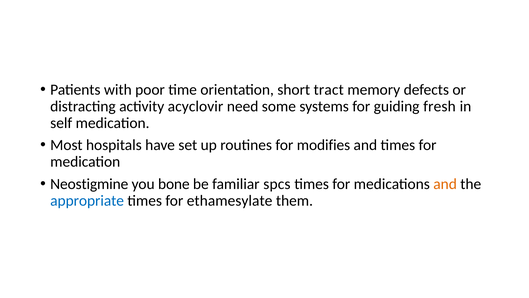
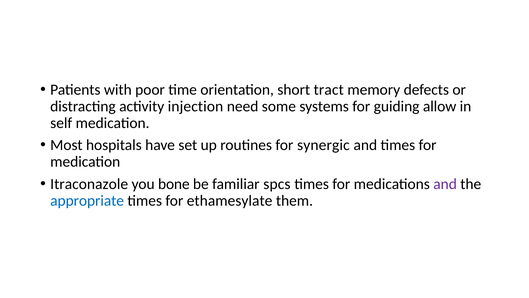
acyclovir: acyclovir -> injection (195, 106)
fresh: fresh -> allow (440, 106)
modifies: modifies -> synergic (323, 145)
Neostigmine: Neostigmine -> Itraconazole (89, 184)
and colour: orange -> purple (445, 184)
